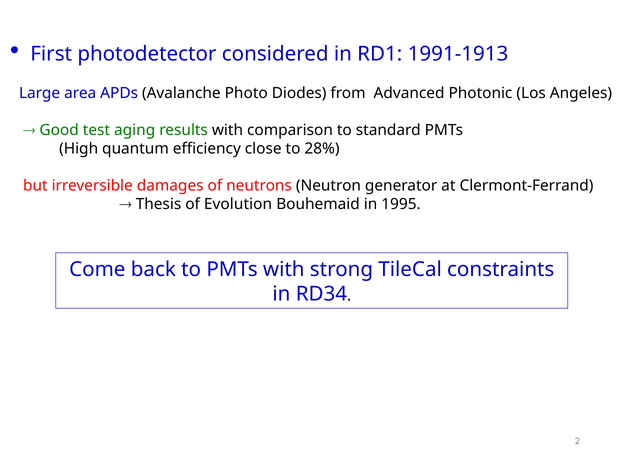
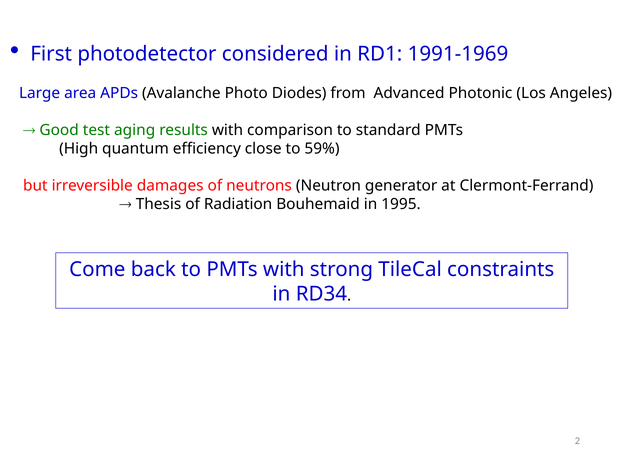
1991-1913: 1991-1913 -> 1991-1969 (458, 54)
28%: 28% -> 59% (322, 149)
Evolution: Evolution -> Radiation (238, 205)
